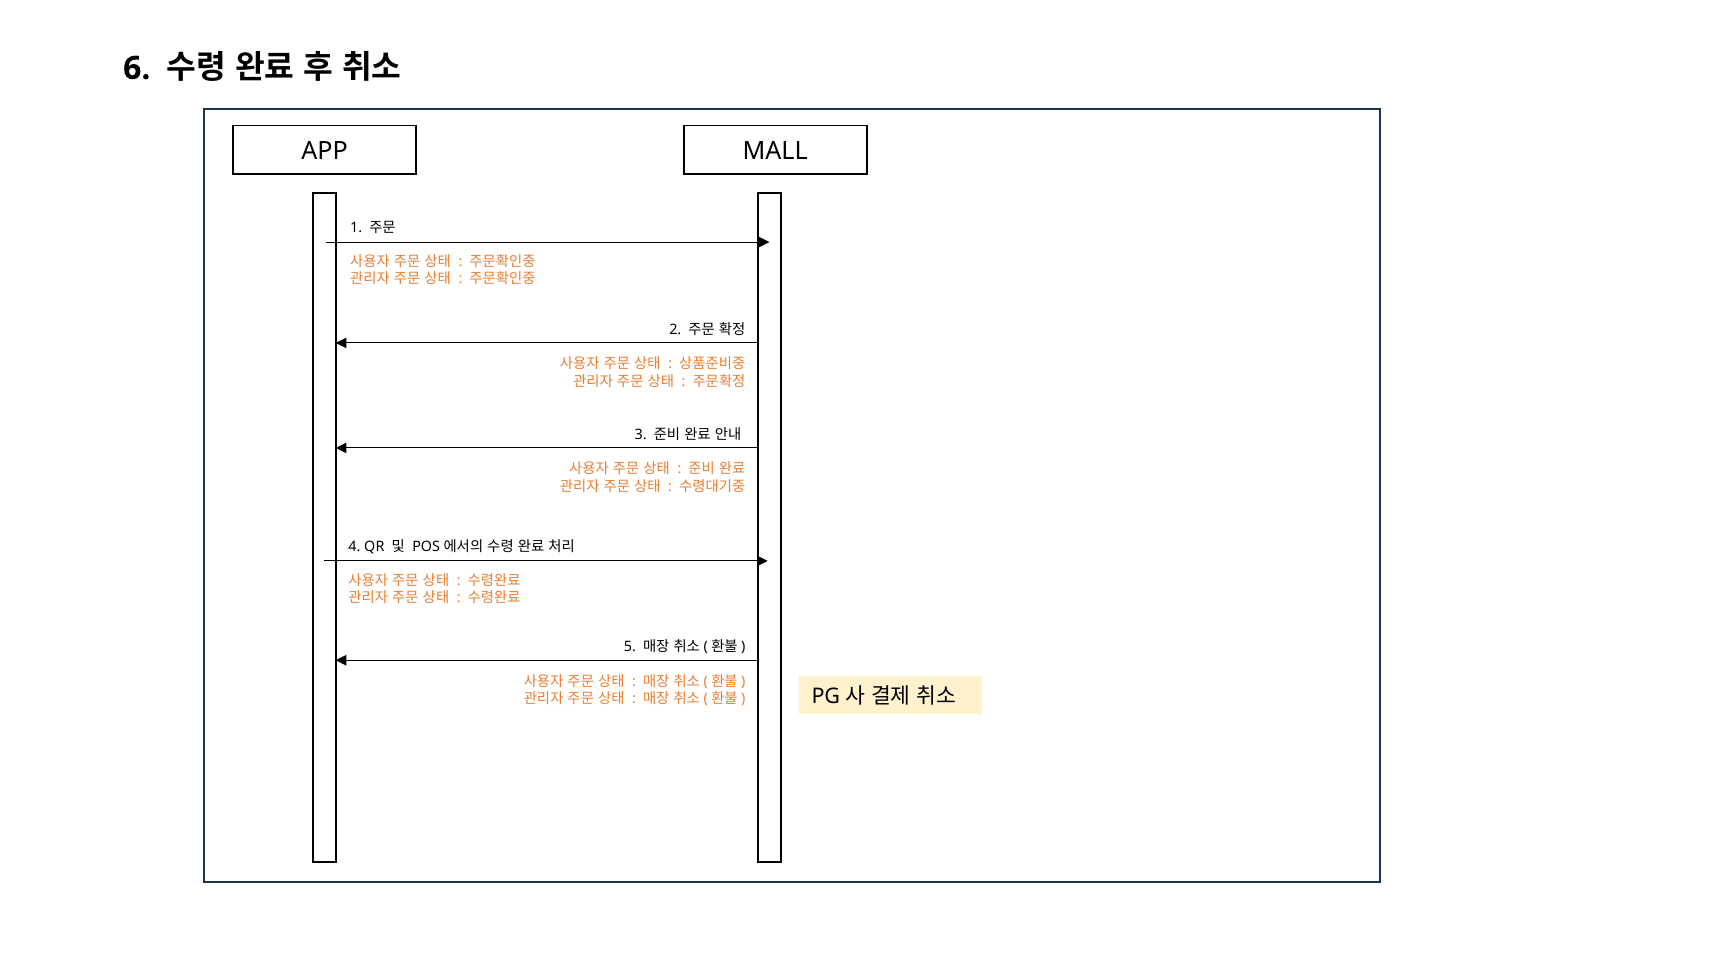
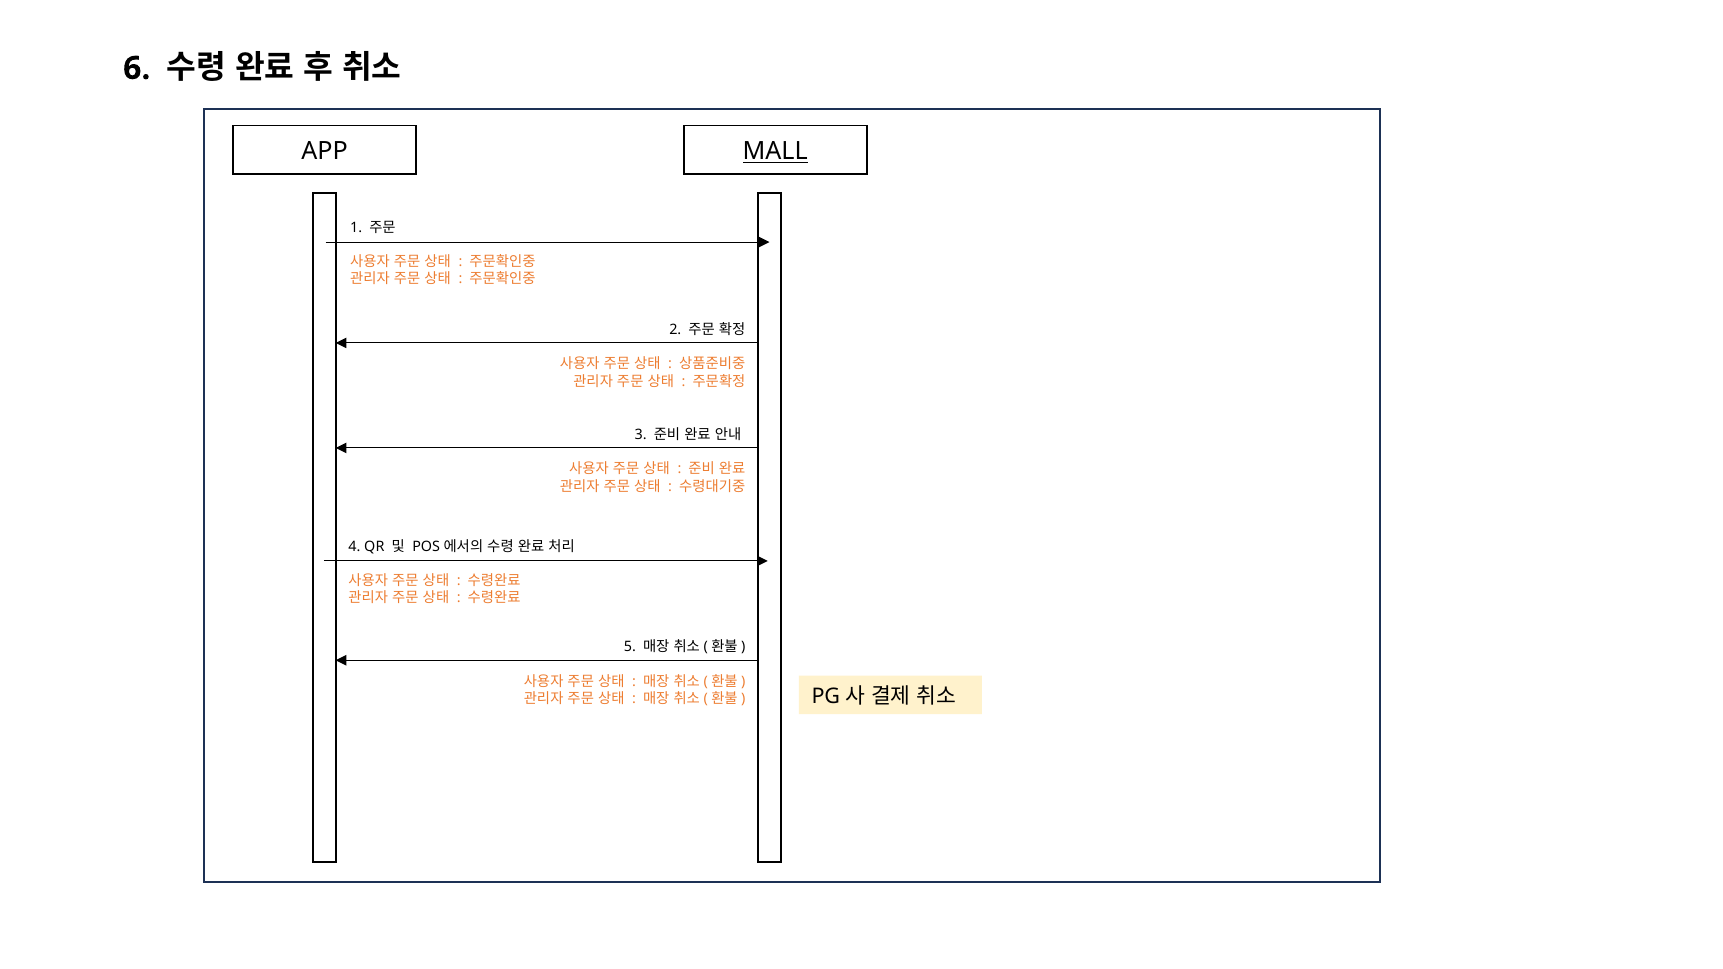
MALL underline: none -> present (775, 152)
